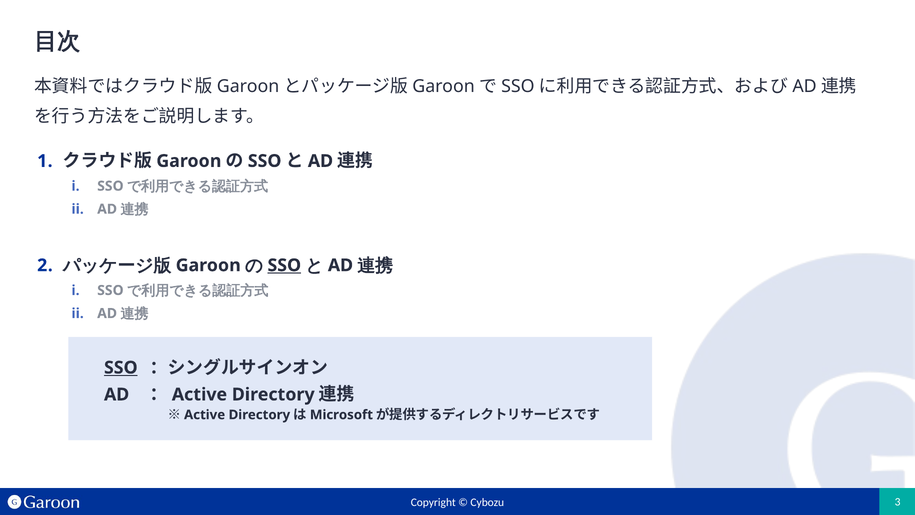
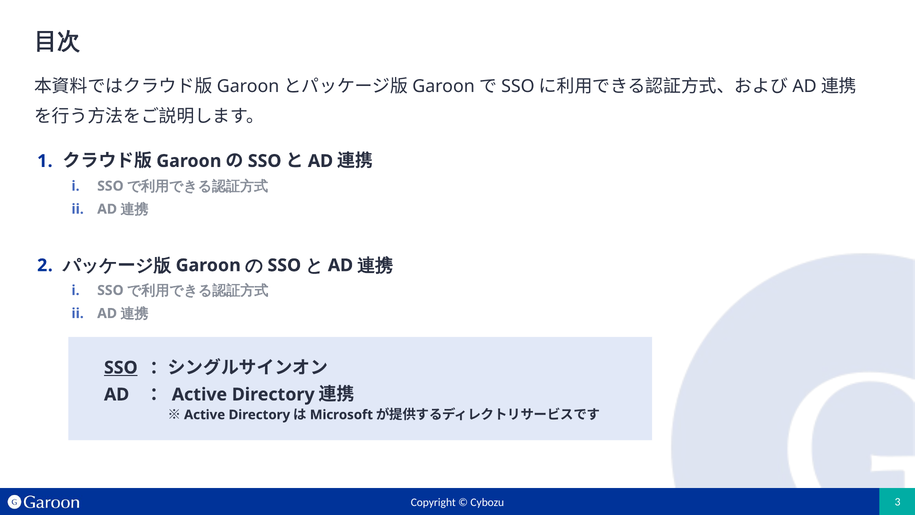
SSO underline: present -> none (284, 265)
